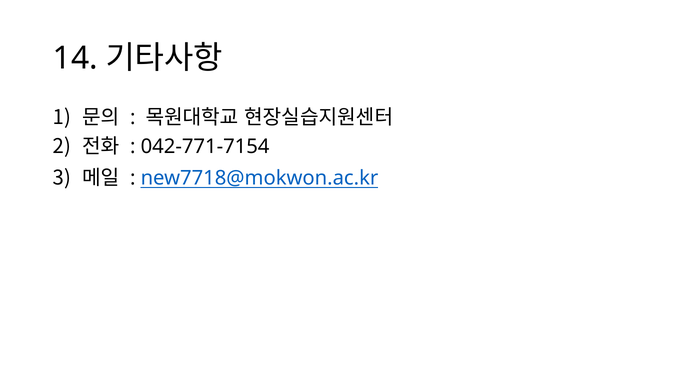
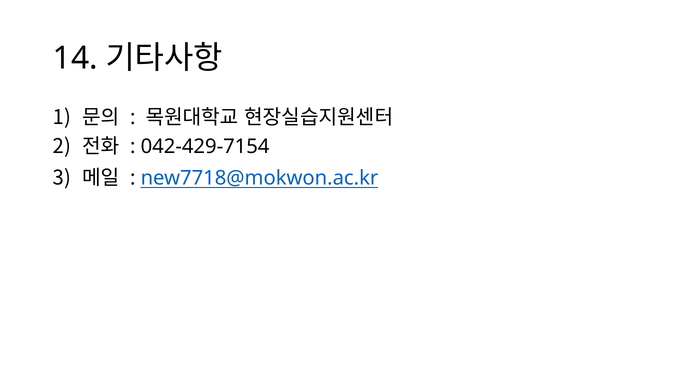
042-771-7154: 042-771-7154 -> 042-429-7154 (205, 147)
